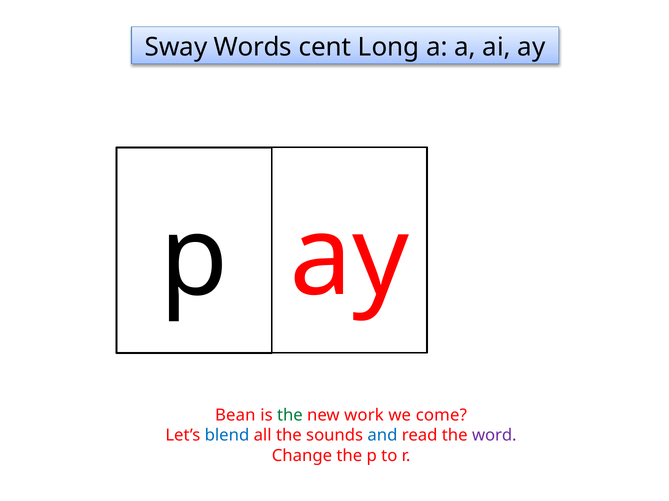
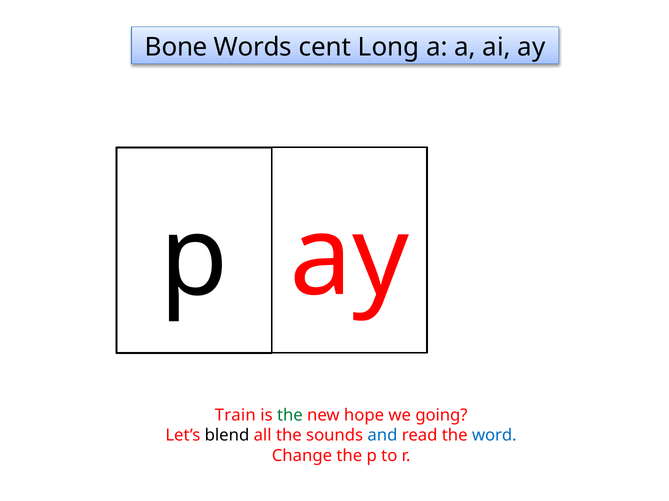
Sway: Sway -> Bone (176, 47)
Bean: Bean -> Train (235, 416)
work: work -> hope (364, 416)
come: come -> going (441, 416)
blend colour: blue -> black (227, 436)
word colour: purple -> blue (494, 436)
